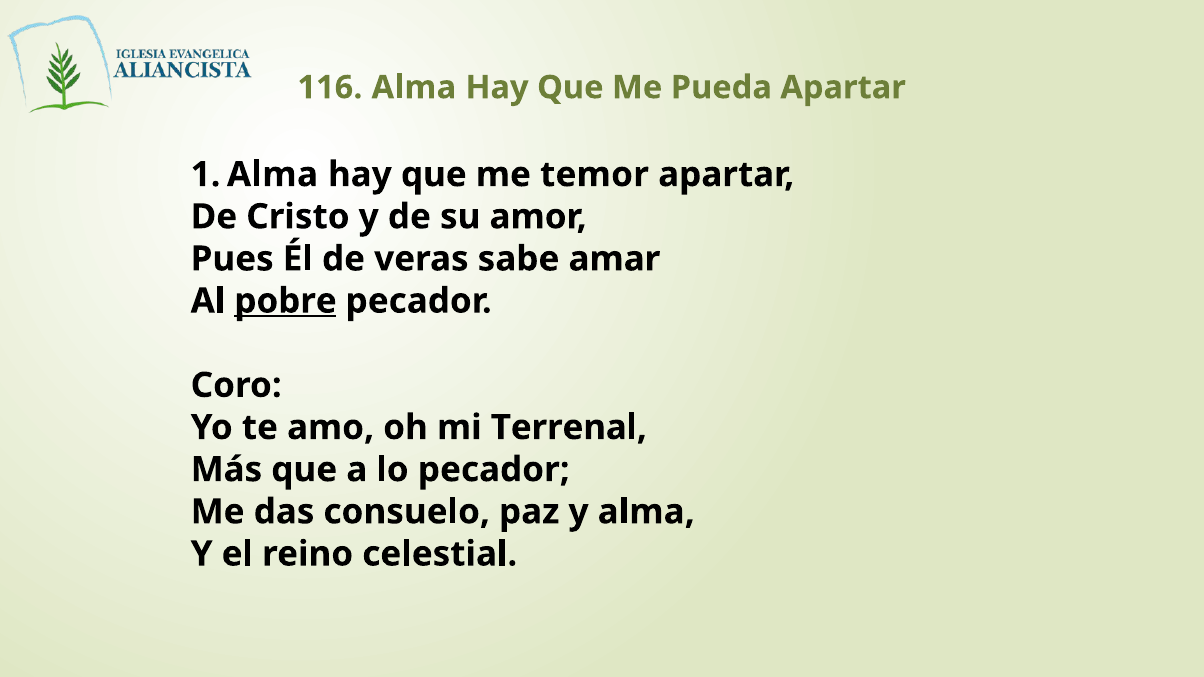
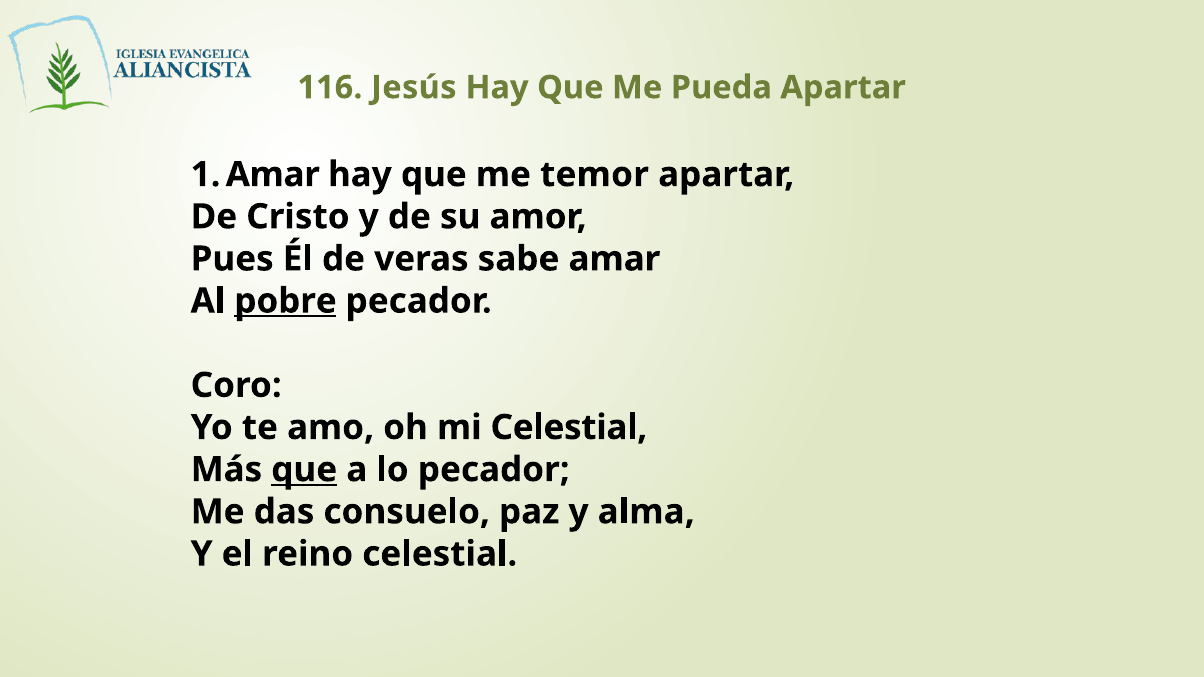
116 Alma: Alma -> Jesús (414, 88)
1 Alma: Alma -> Amar (273, 175)
mi Terrenal: Terrenal -> Celestial (569, 428)
que underline: none -> present (304, 470)
